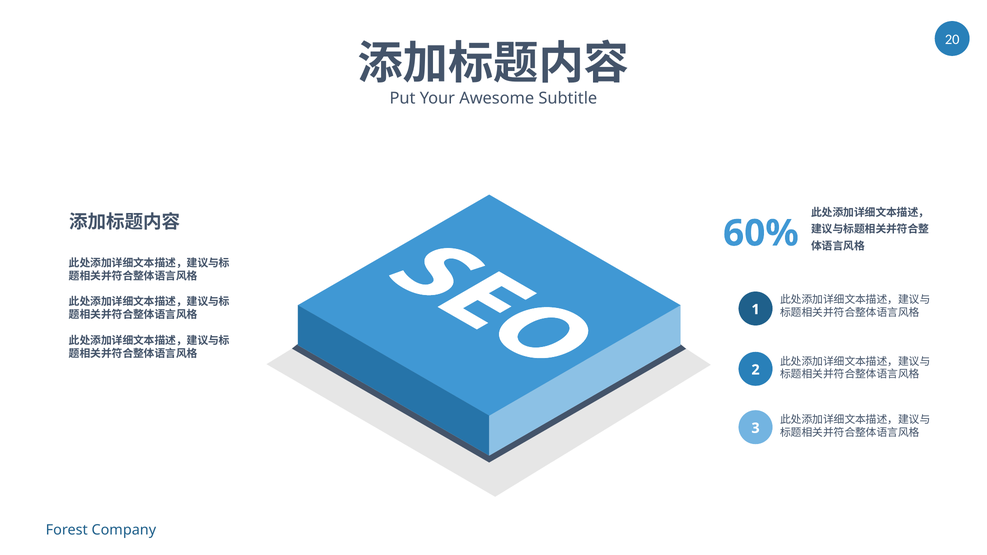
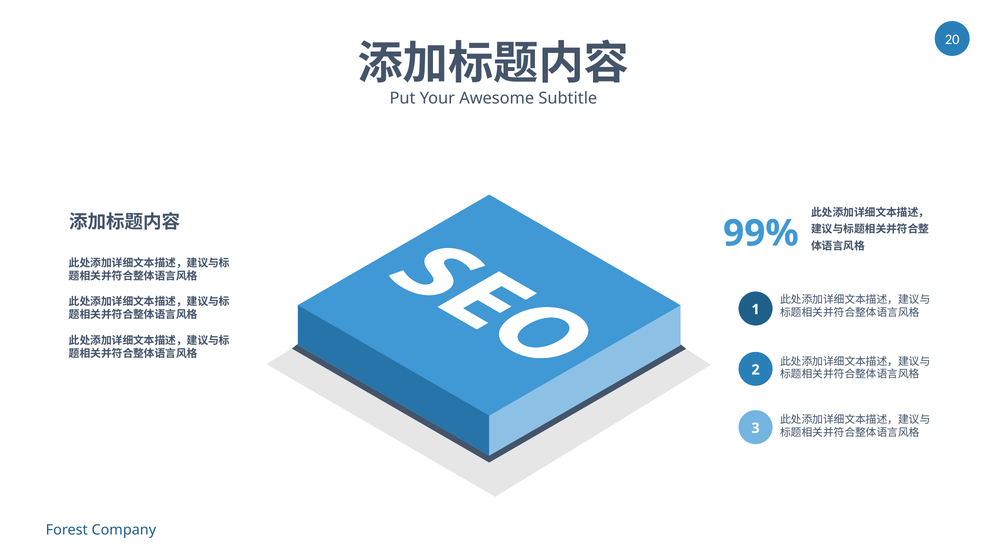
60%: 60% -> 99% (761, 233)
